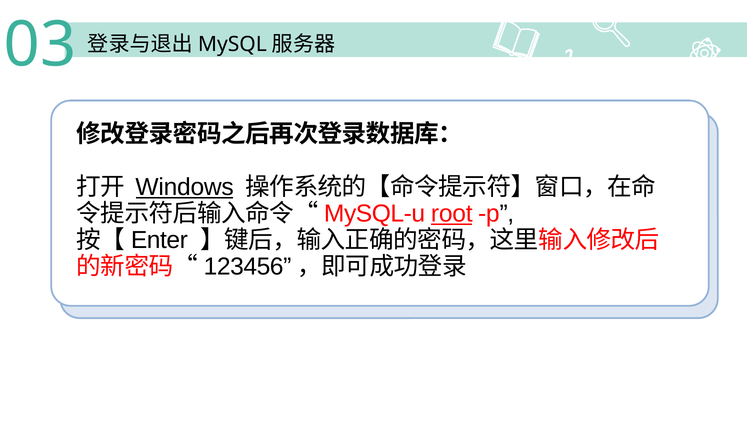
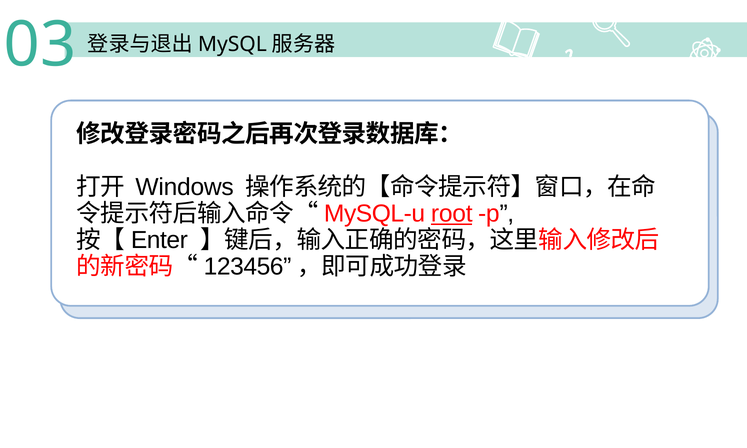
Windows underline: present -> none (185, 187)
